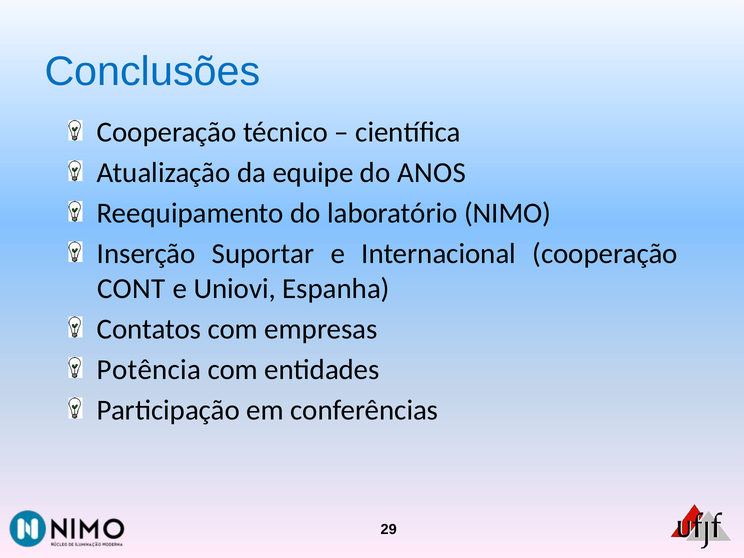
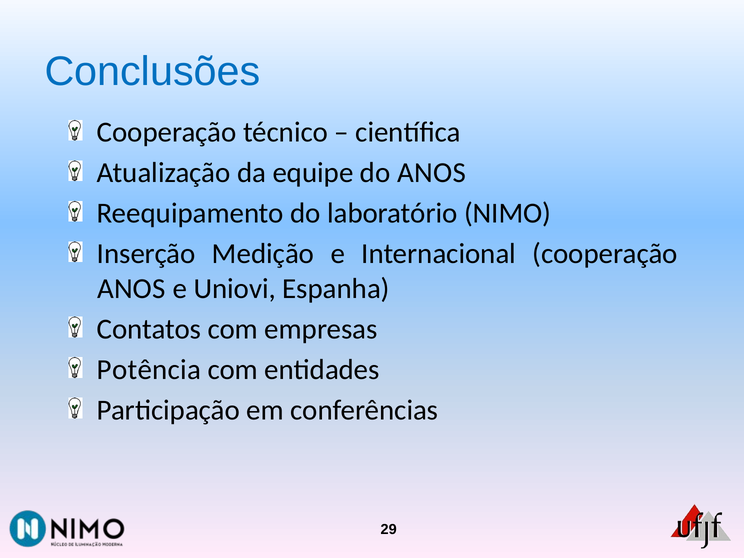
Suportar: Suportar -> Medição (263, 254)
CONT: CONT -> ANOS (131, 289)
